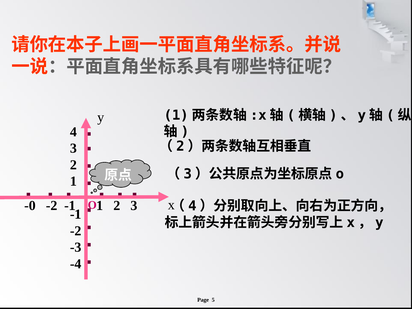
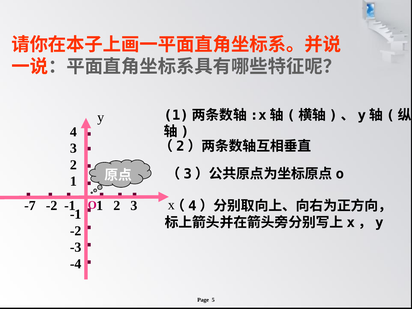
-0: -0 -> -7 (30, 206)
